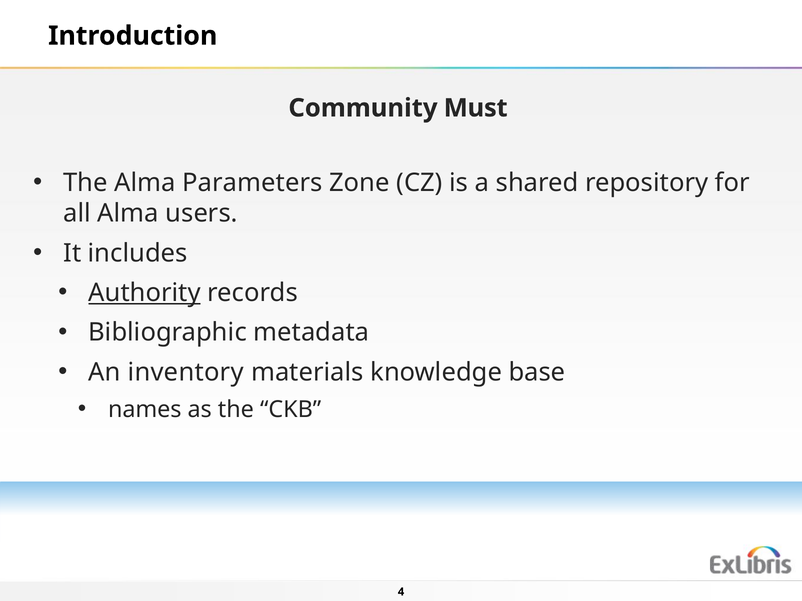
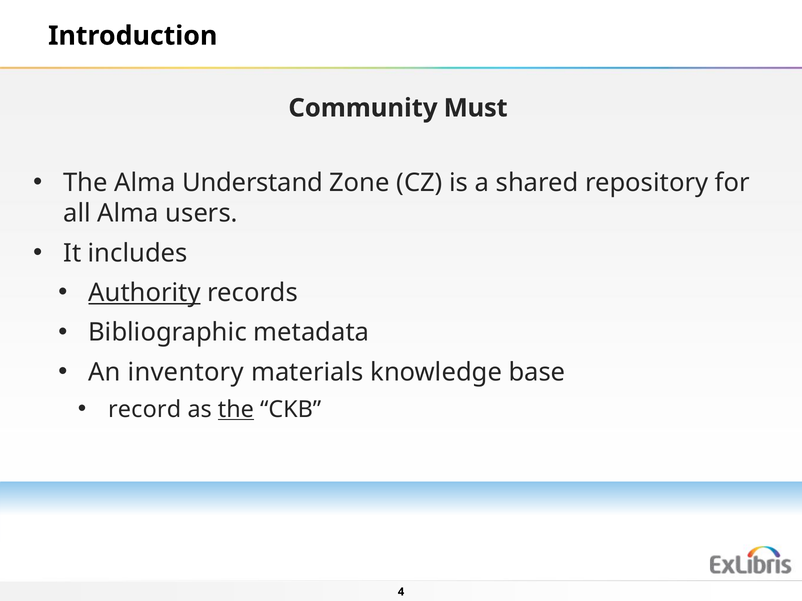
Parameters: Parameters -> Understand (253, 183)
names: names -> record (145, 410)
the underline: none -> present (236, 410)
